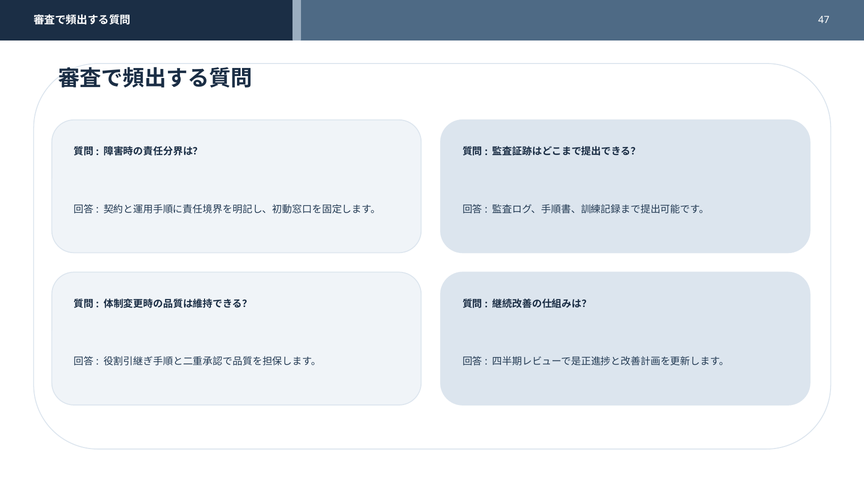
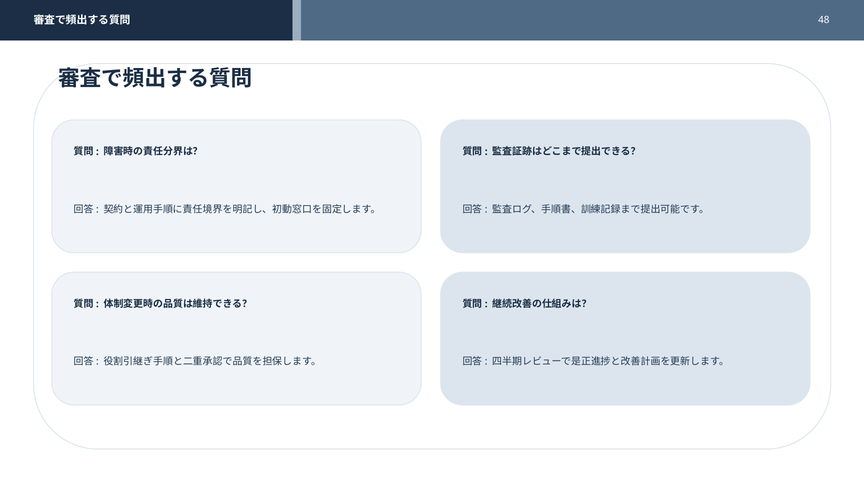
47: 47 -> 48 (824, 20)
